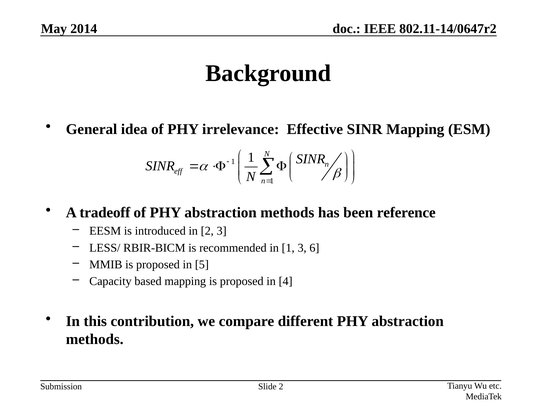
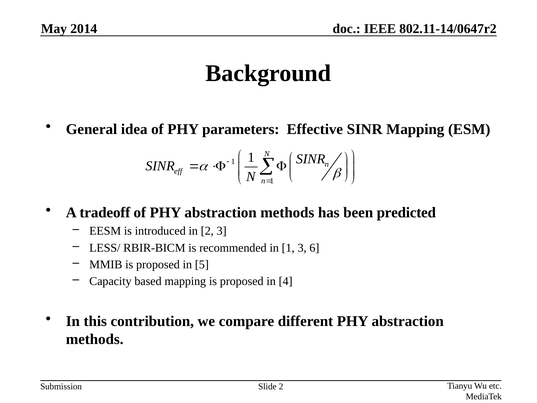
irrelevance: irrelevance -> parameters (241, 129)
reference: reference -> predicted (406, 213)
